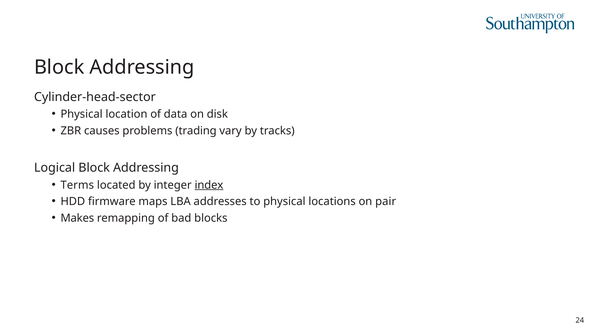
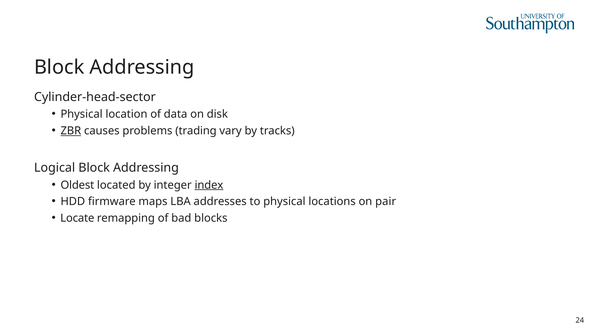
ZBR underline: none -> present (71, 131)
Terms: Terms -> Oldest (77, 185)
Makes: Makes -> Locate (77, 218)
